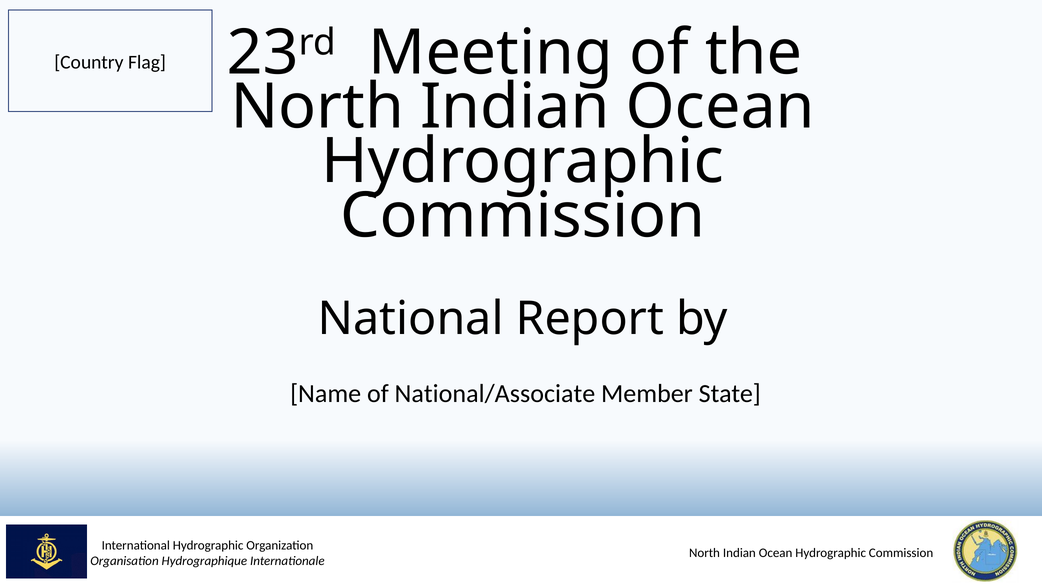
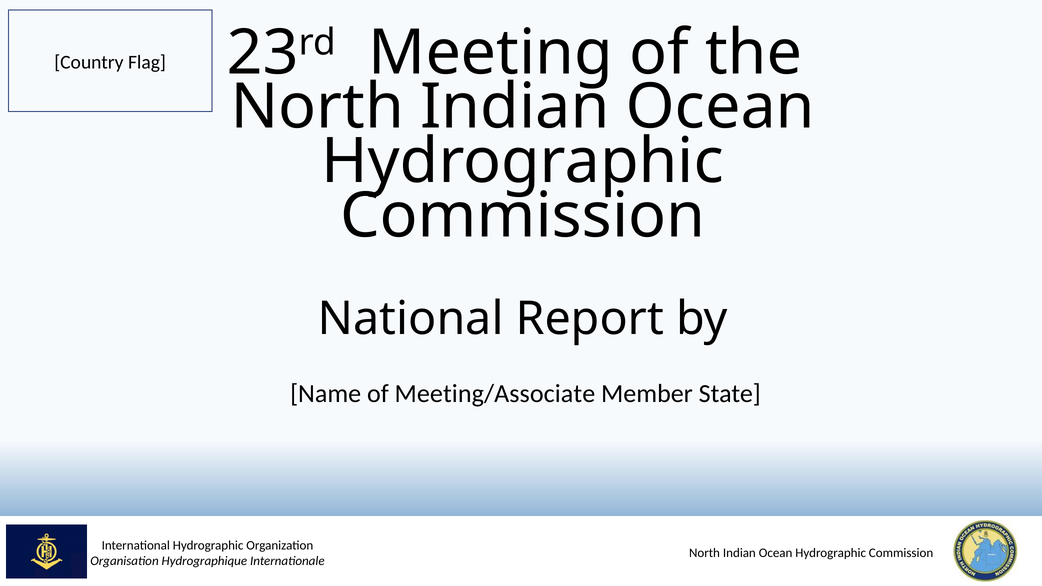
National/Associate: National/Associate -> Meeting/Associate (495, 394)
